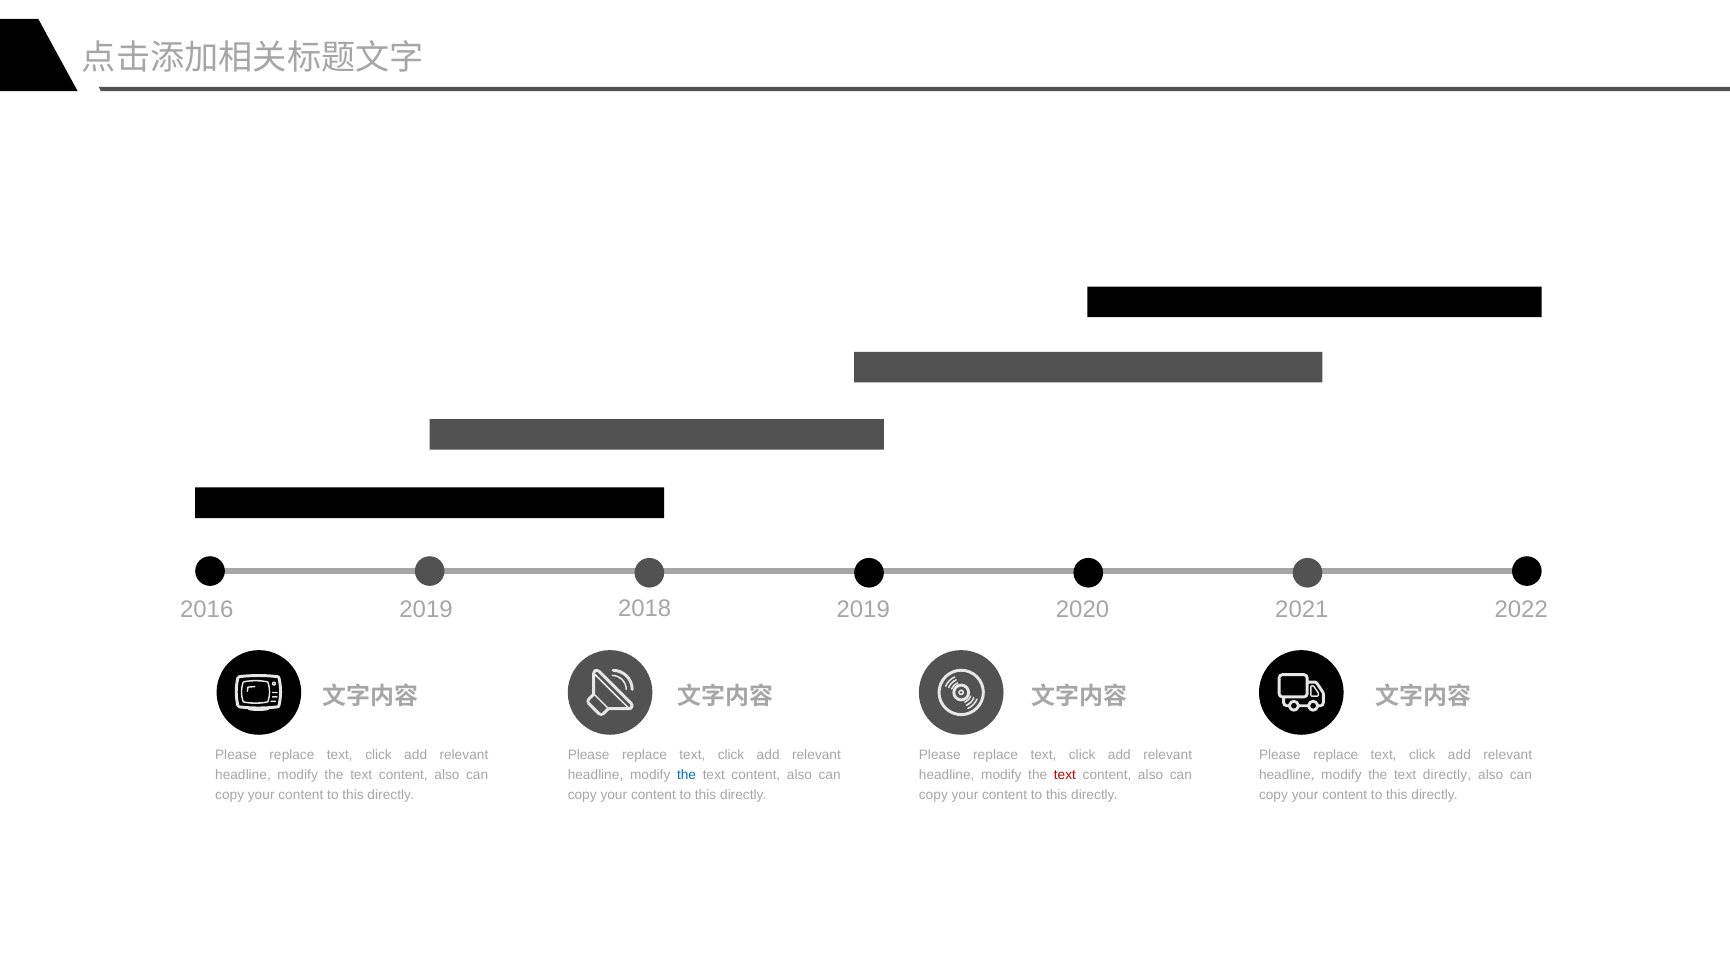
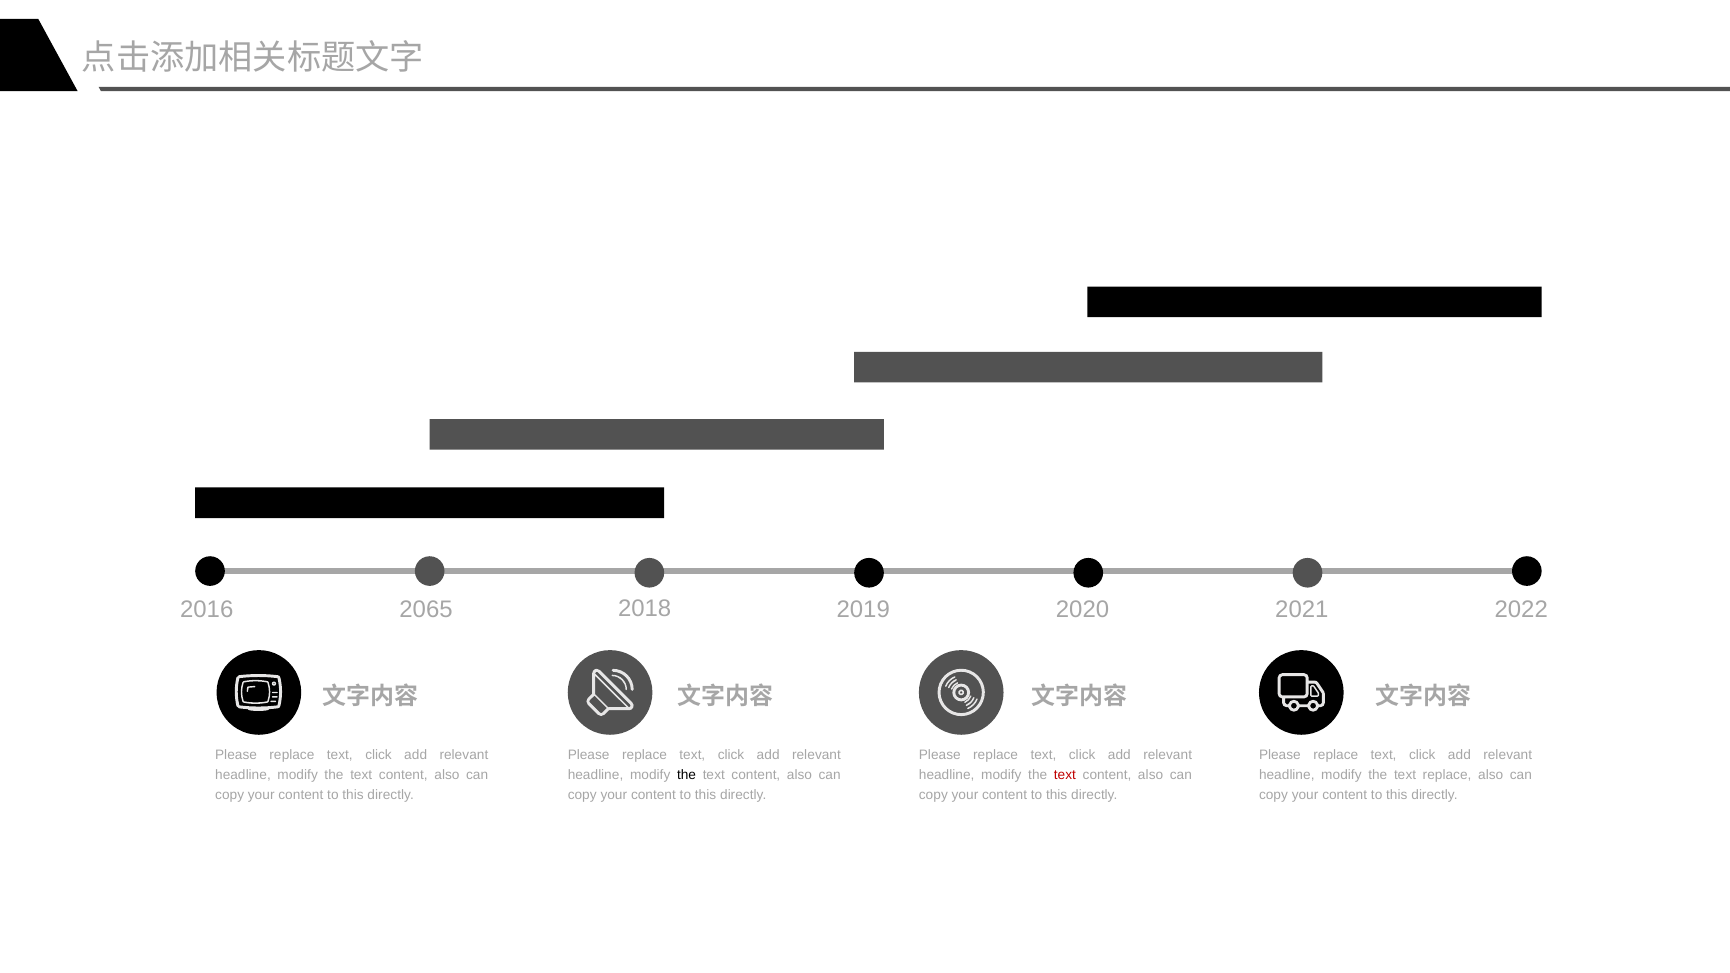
2019: 2019 -> 2065 (426, 609)
the colour: blue -> black (687, 775)
text directly: directly -> replace (1447, 775)
